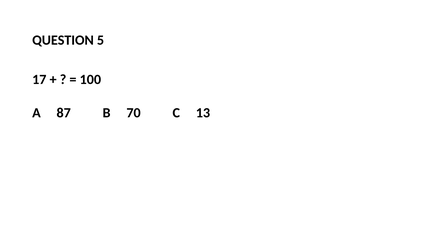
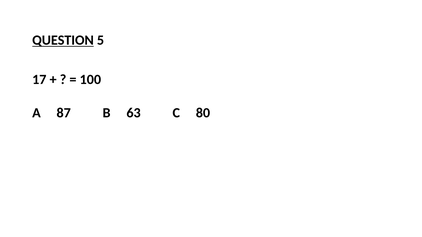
QUESTION underline: none -> present (63, 40)
70: 70 -> 63 (134, 113)
13: 13 -> 80 (203, 113)
